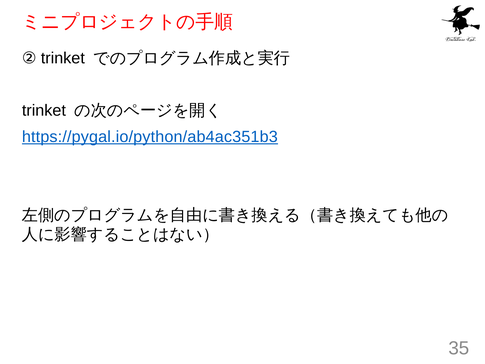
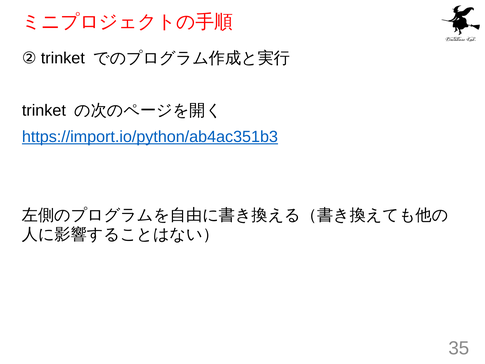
https://pygal.io/python/ab4ac351b3: https://pygal.io/python/ab4ac351b3 -> https://import.io/python/ab4ac351b3 (150, 137)
